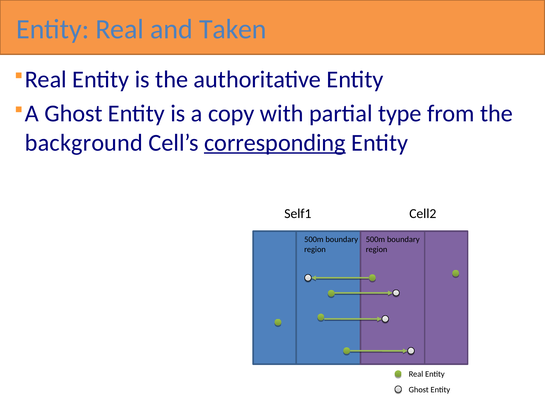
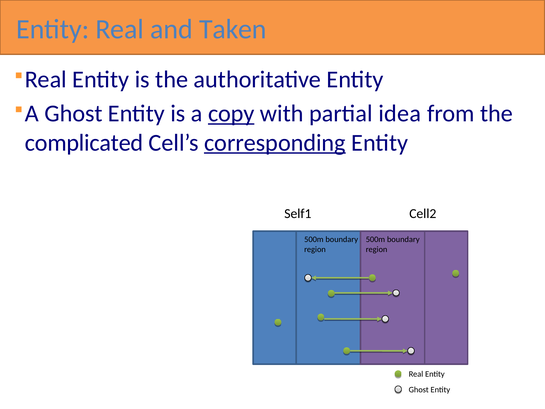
copy underline: none -> present (231, 114)
type: type -> idea (400, 114)
background: background -> complicated (84, 143)
